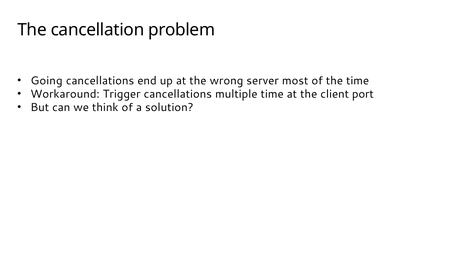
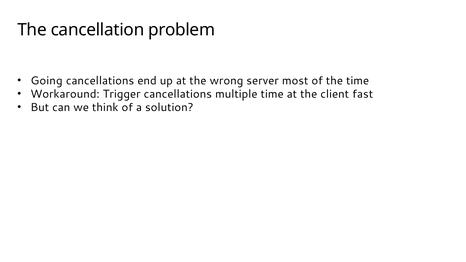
port: port -> fast (363, 94)
